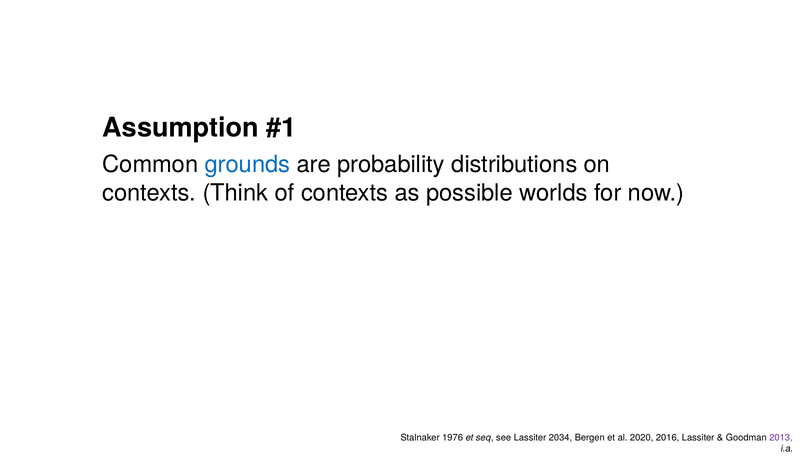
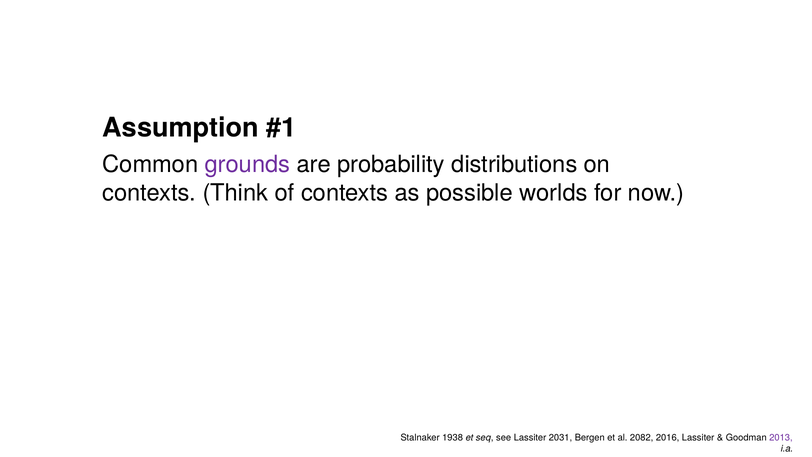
grounds colour: blue -> purple (247, 164)
1976: 1976 -> 1938 (453, 437)
2034: 2034 -> 2031 (560, 437)
2020: 2020 -> 2082 (642, 437)
